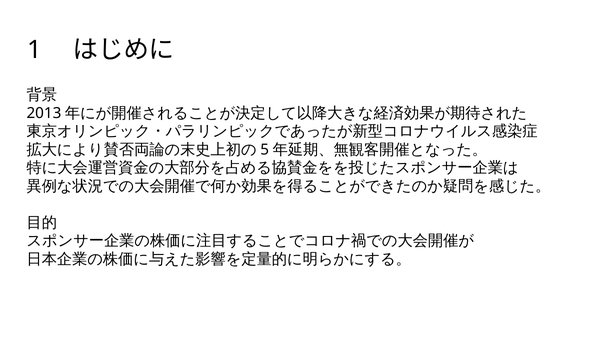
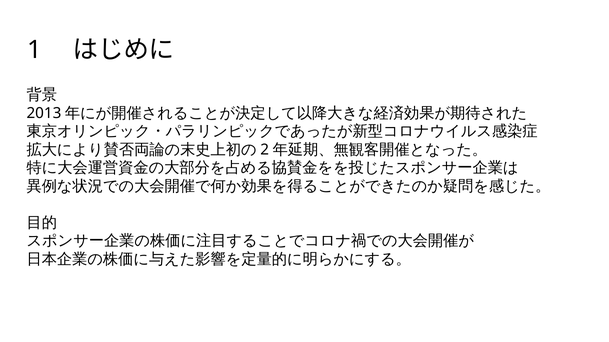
5: 5 -> 2 (265, 150)
